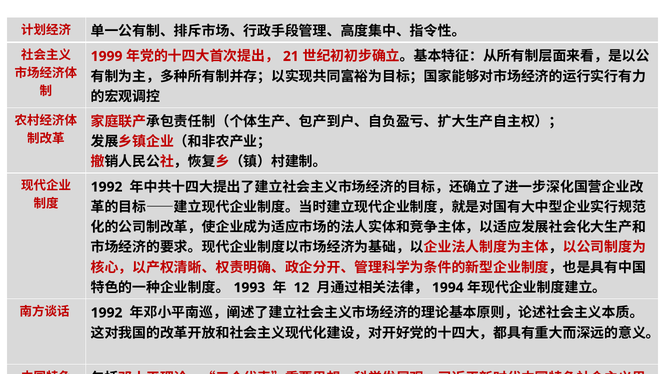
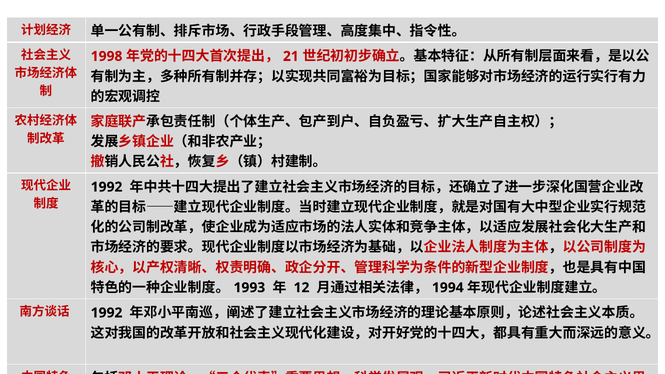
1999: 1999 -> 1998 (107, 56)
